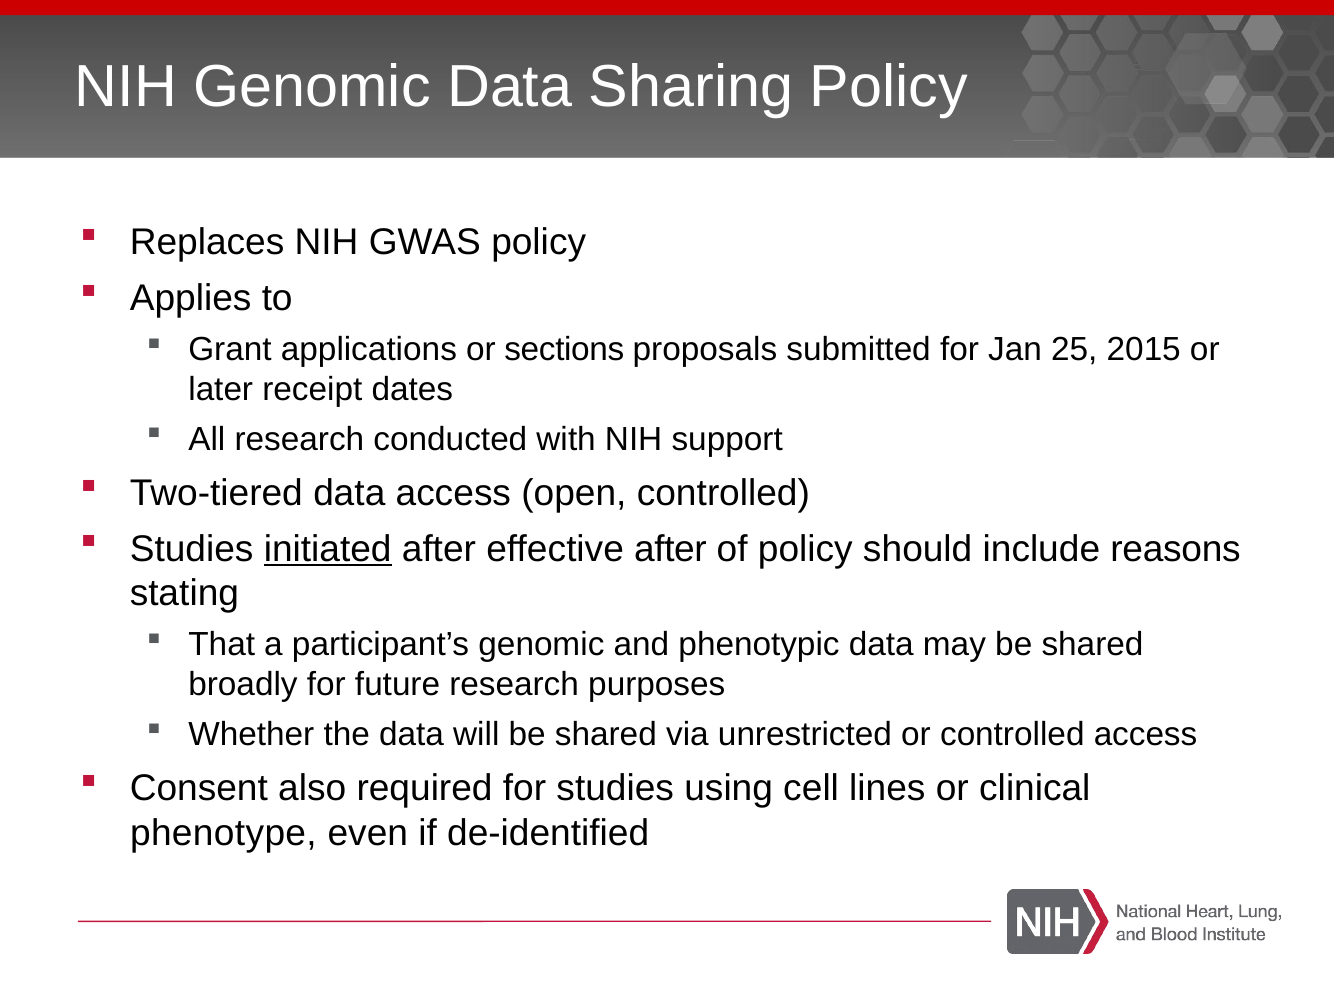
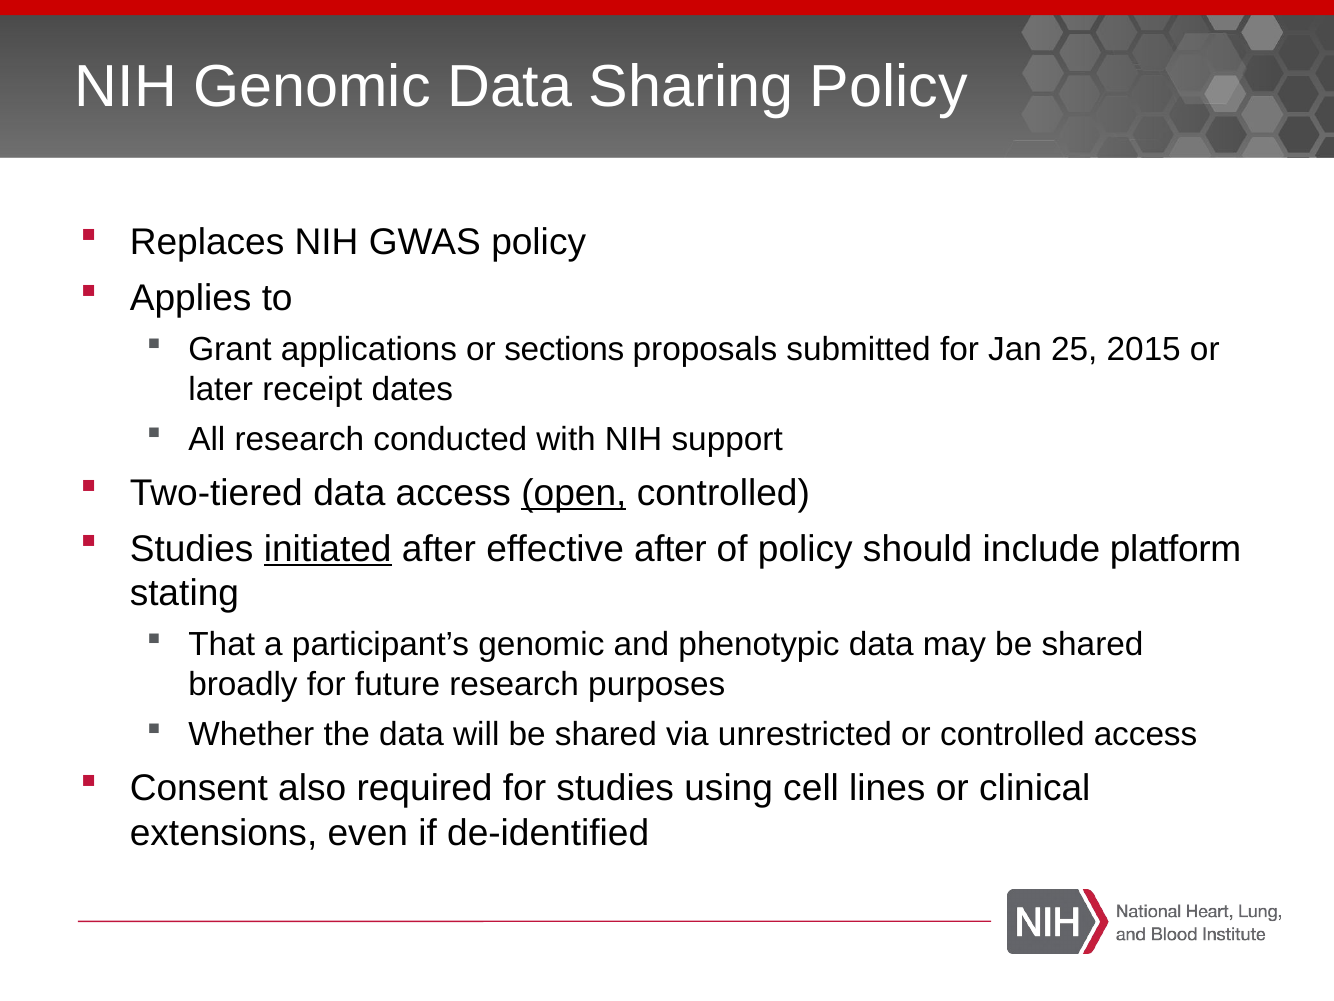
open underline: none -> present (574, 493)
reasons: reasons -> platform (1176, 549)
phenotype: phenotype -> extensions (224, 832)
